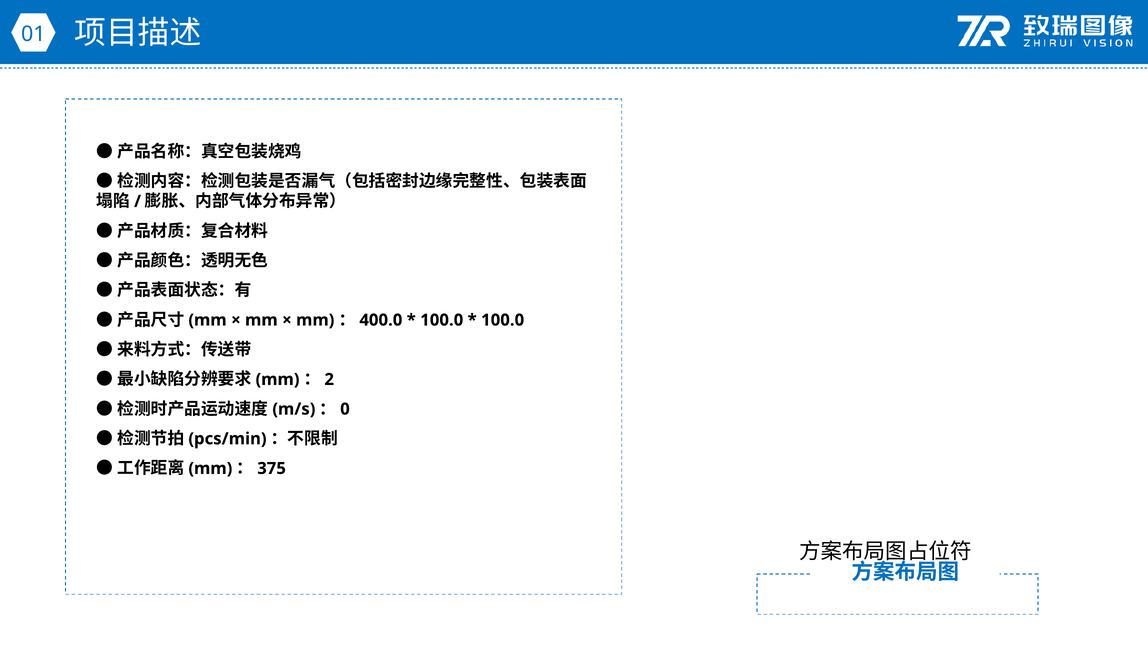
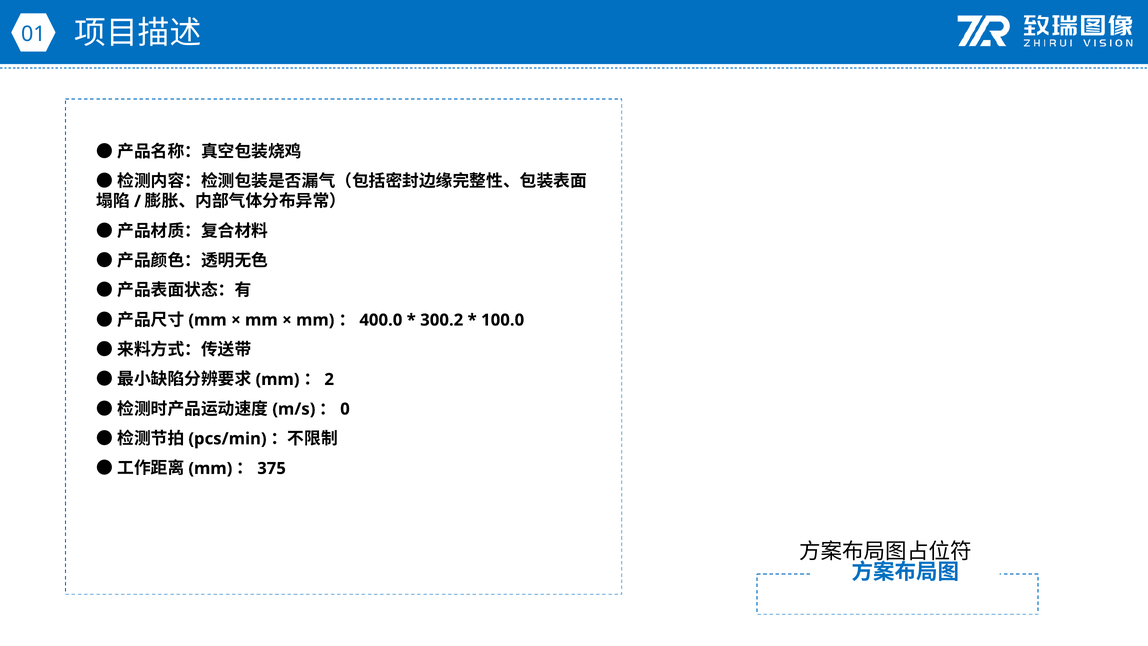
100.0: 100.0 -> 300.2 (442, 320)
